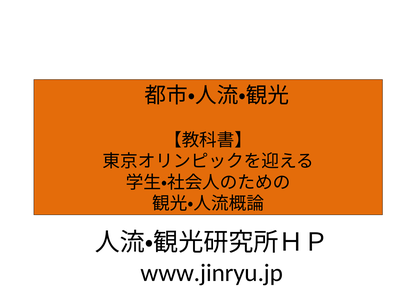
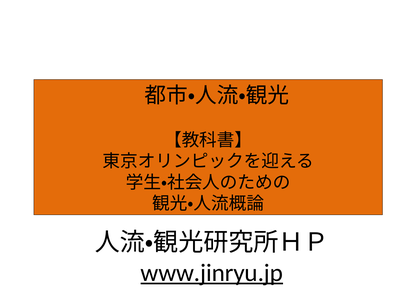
www.jinryu.jp underline: none -> present (212, 273)
